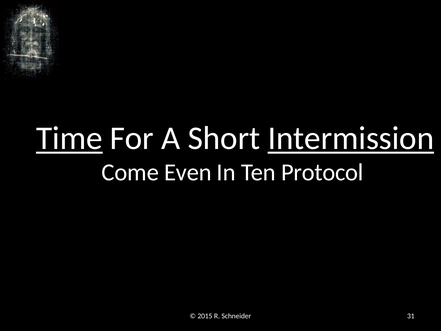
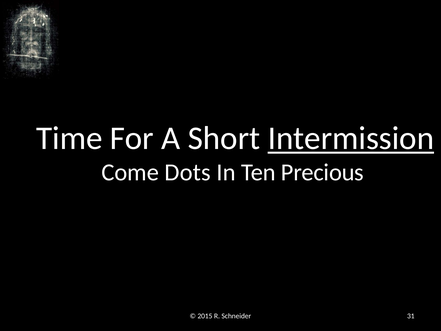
Time underline: present -> none (69, 138)
Even: Even -> Dots (188, 172)
Protocol: Protocol -> Precious (322, 172)
